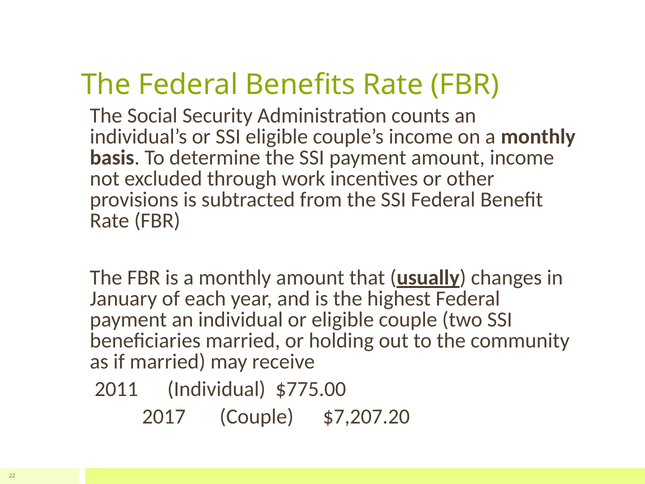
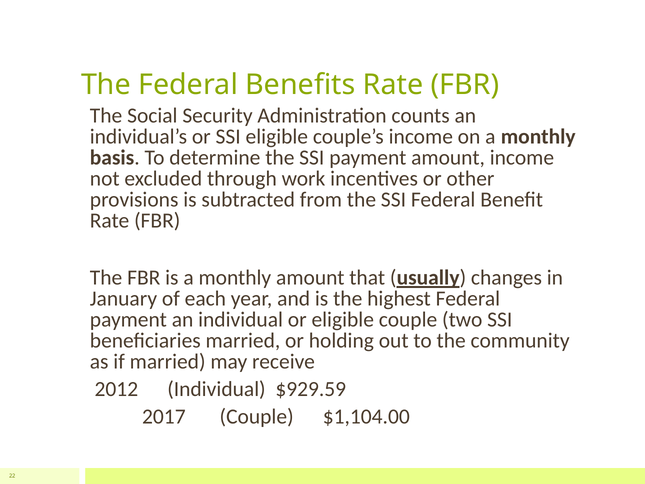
2011: 2011 -> 2012 (116, 389)
$775.00: $775.00 -> $929.59 (311, 389)
$7,207.20: $7,207.20 -> $1,104.00 (366, 416)
